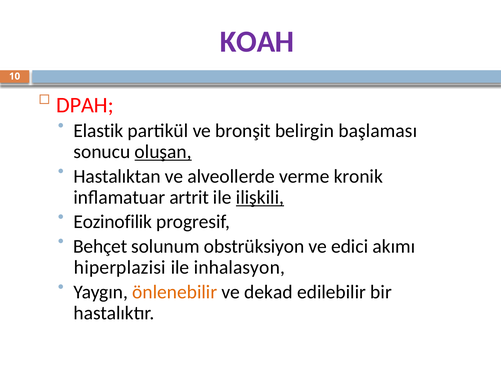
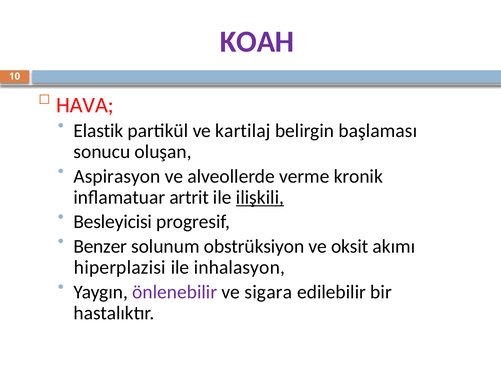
DPAH: DPAH -> HAVA (85, 105)
bronşit: bronşit -> kartilaj (243, 131)
oluşan underline: present -> none (163, 152)
Hastalıktan: Hastalıktan -> Aspirasyon (117, 176)
Eozinofilik: Eozinofilik -> Besleyicisi (113, 222)
Behçet: Behçet -> Benzer (100, 246)
edici: edici -> oksit (350, 246)
önlenebilir colour: orange -> purple (175, 292)
dekad: dekad -> sigara (268, 292)
